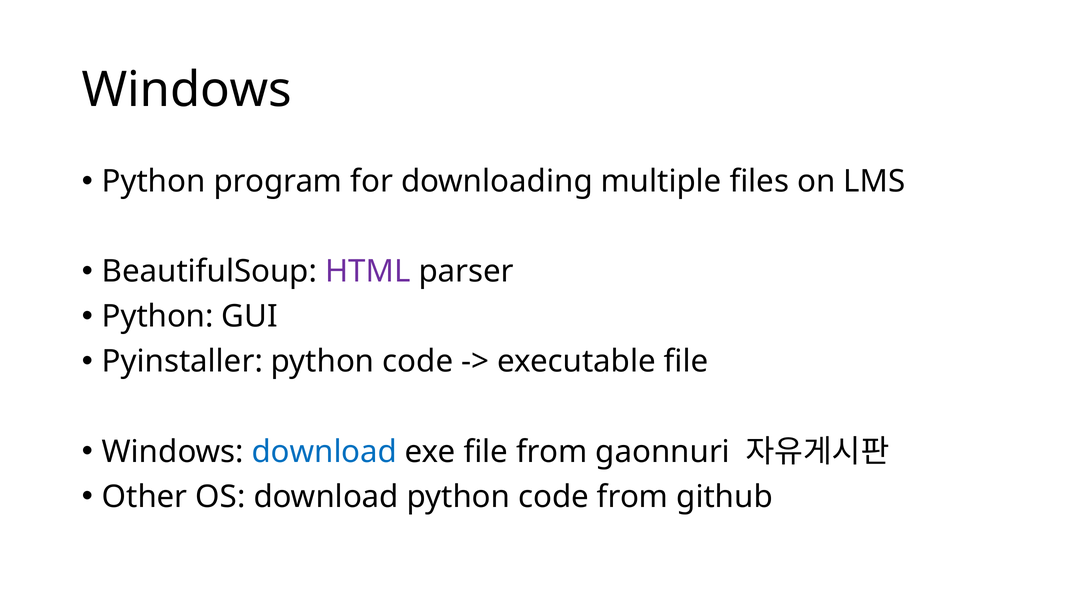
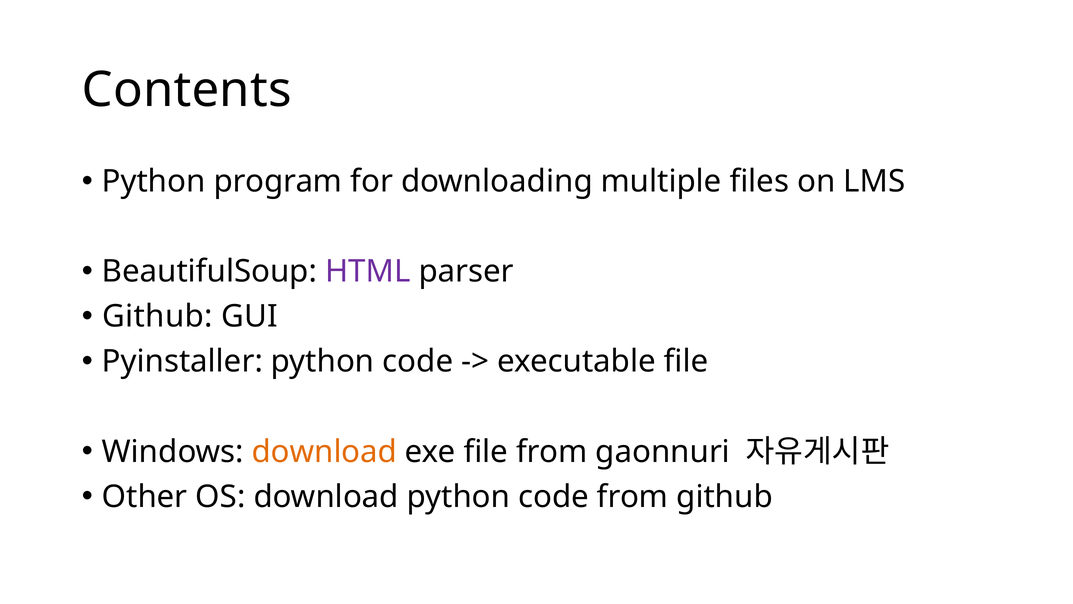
Windows: Windows -> Contents (187, 90)
Python: Python -> Github (158, 316)
download colour: blue -> orange (324, 451)
